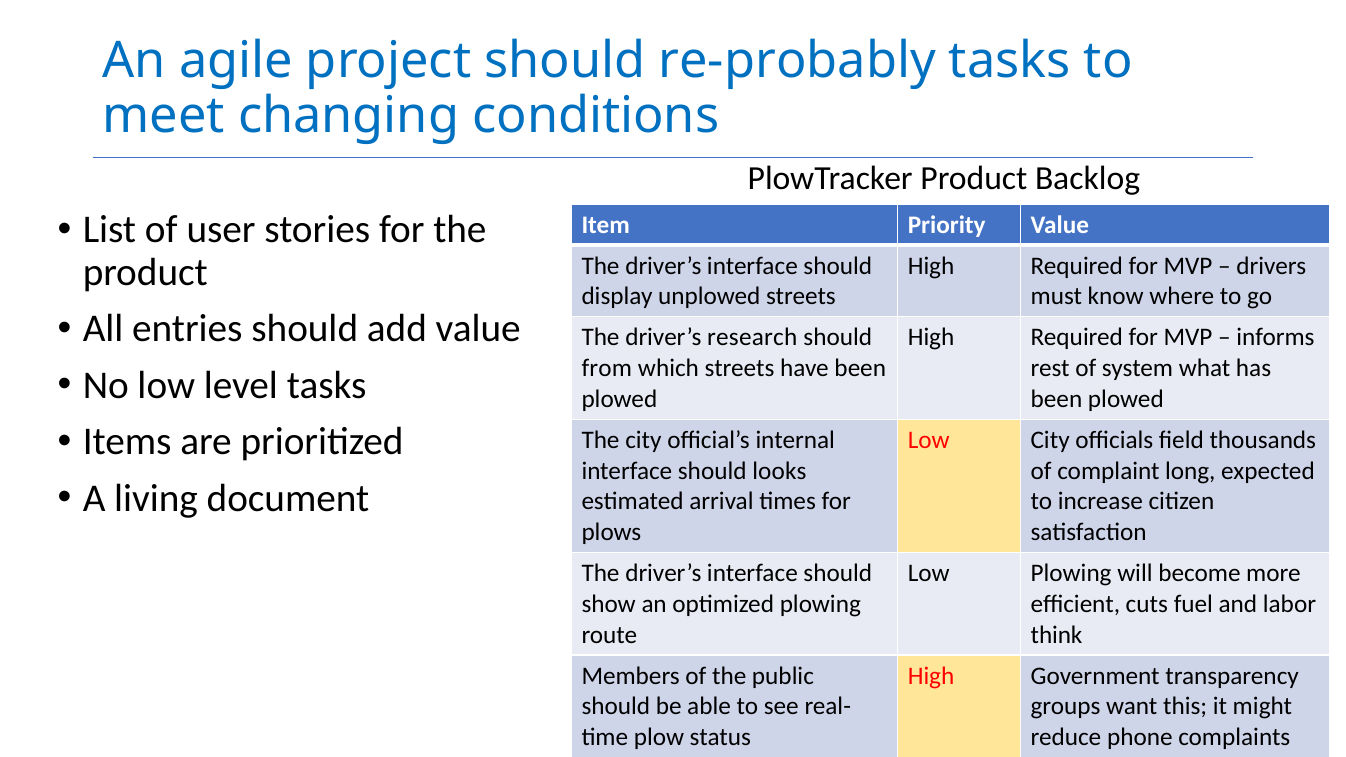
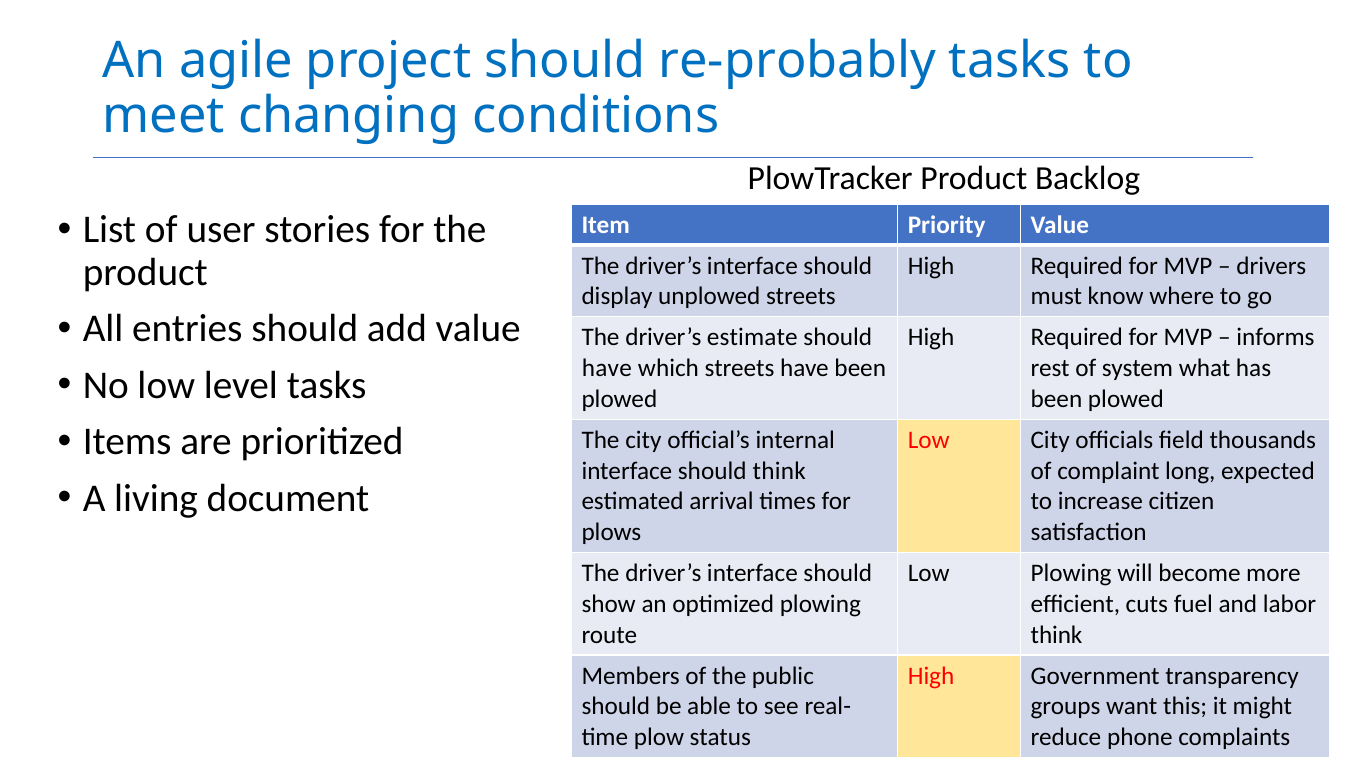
research: research -> estimate (752, 337)
from: from -> have (607, 368)
should looks: looks -> think (779, 471)
